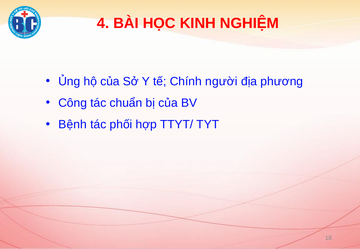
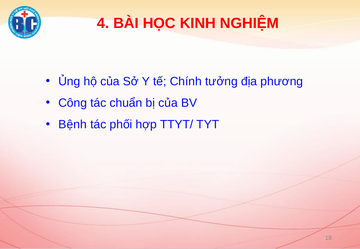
người: người -> tưởng (221, 81)
